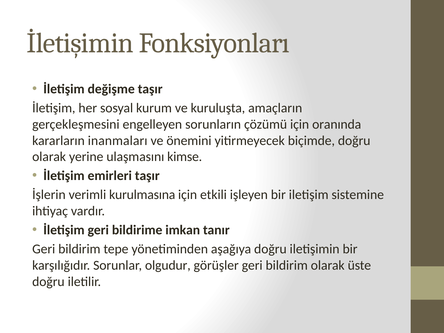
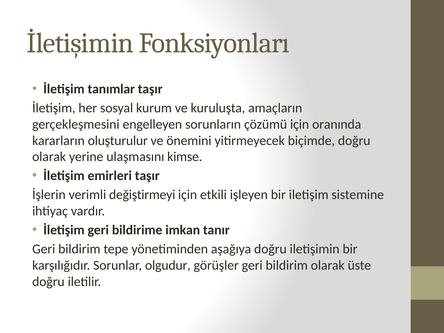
değişme: değişme -> tanımlar (111, 89)
inanmaları: inanmaları -> oluşturulur (118, 141)
kurulmasına: kurulmasına -> değiştirmeyi (142, 195)
